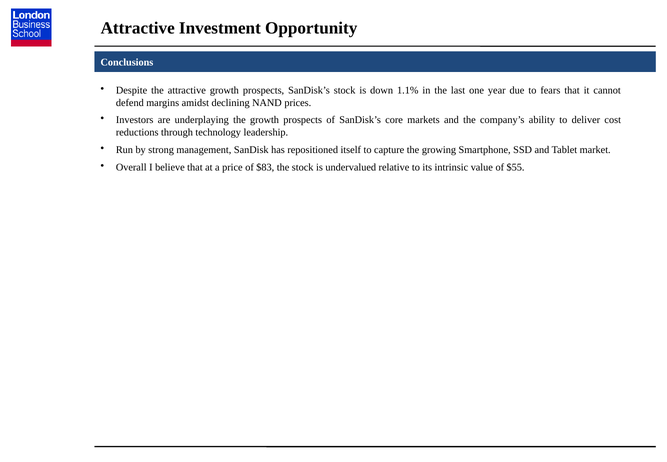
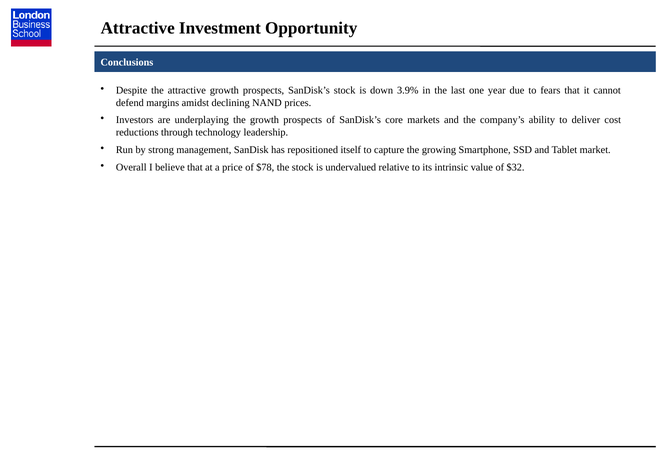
1.1%: 1.1% -> 3.9% (408, 90)
$83: $83 -> $78 (265, 167)
$55: $55 -> $32 (516, 167)
